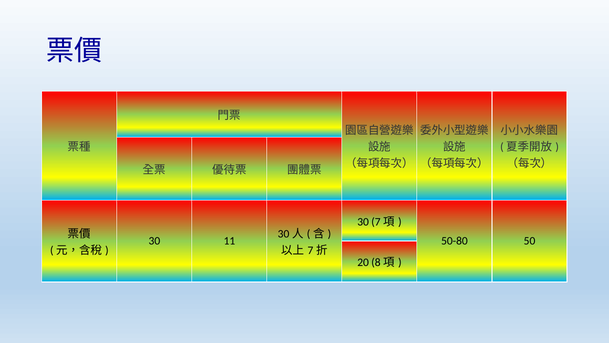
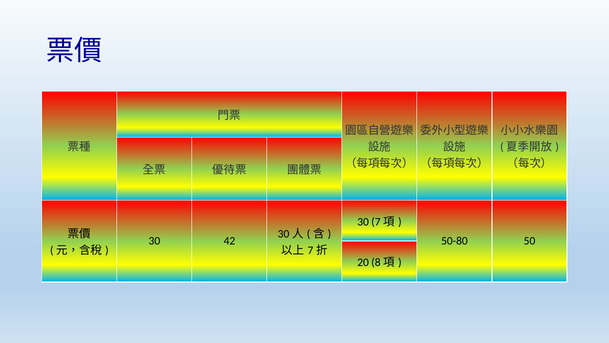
11: 11 -> 42 (229, 241)
